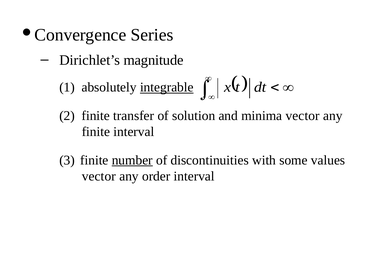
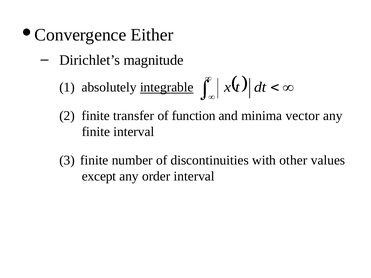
Series: Series -> Either (152, 35)
solution: solution -> function (194, 116)
number underline: present -> none (132, 160)
some: some -> other (293, 160)
vector: vector -> except (99, 176)
